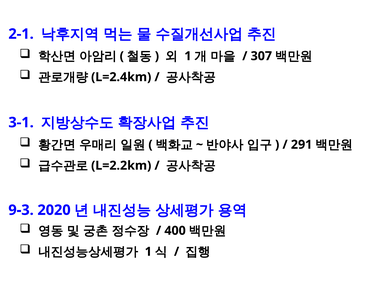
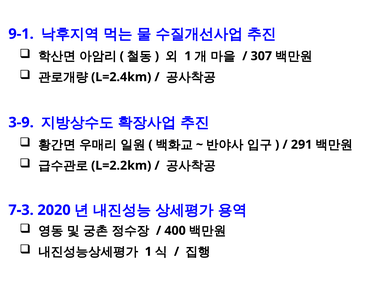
2-1: 2-1 -> 9-1 (21, 34)
3-1: 3-1 -> 3-9 (21, 122)
9-3: 9-3 -> 7-3 (21, 210)
